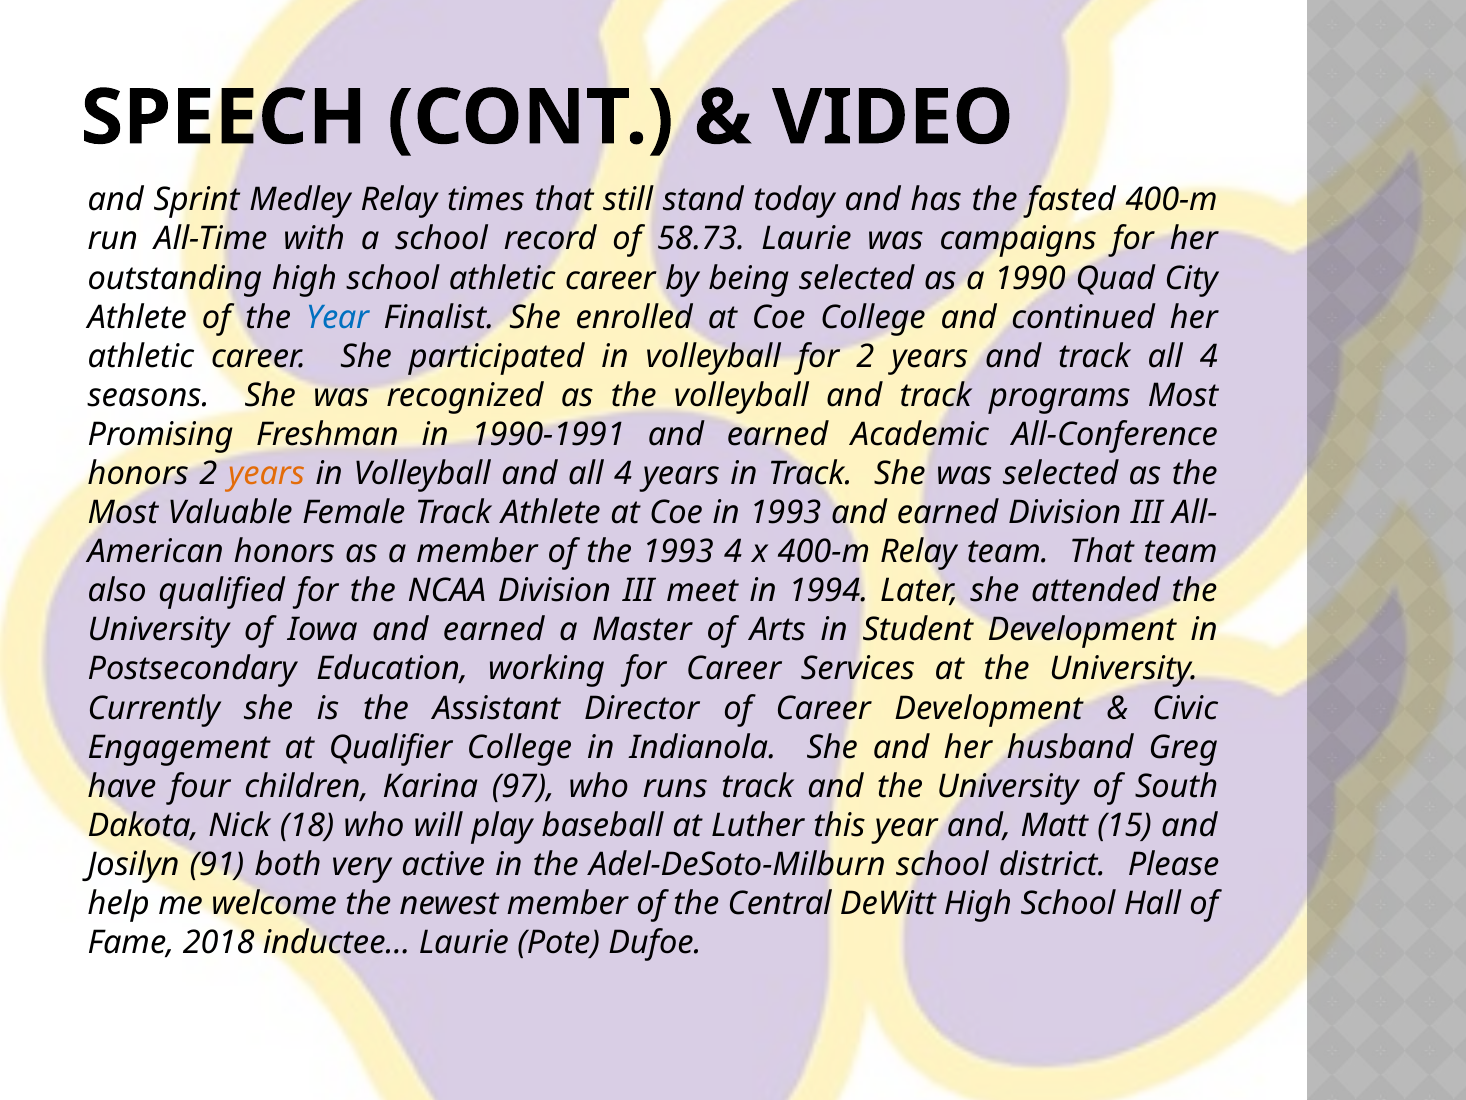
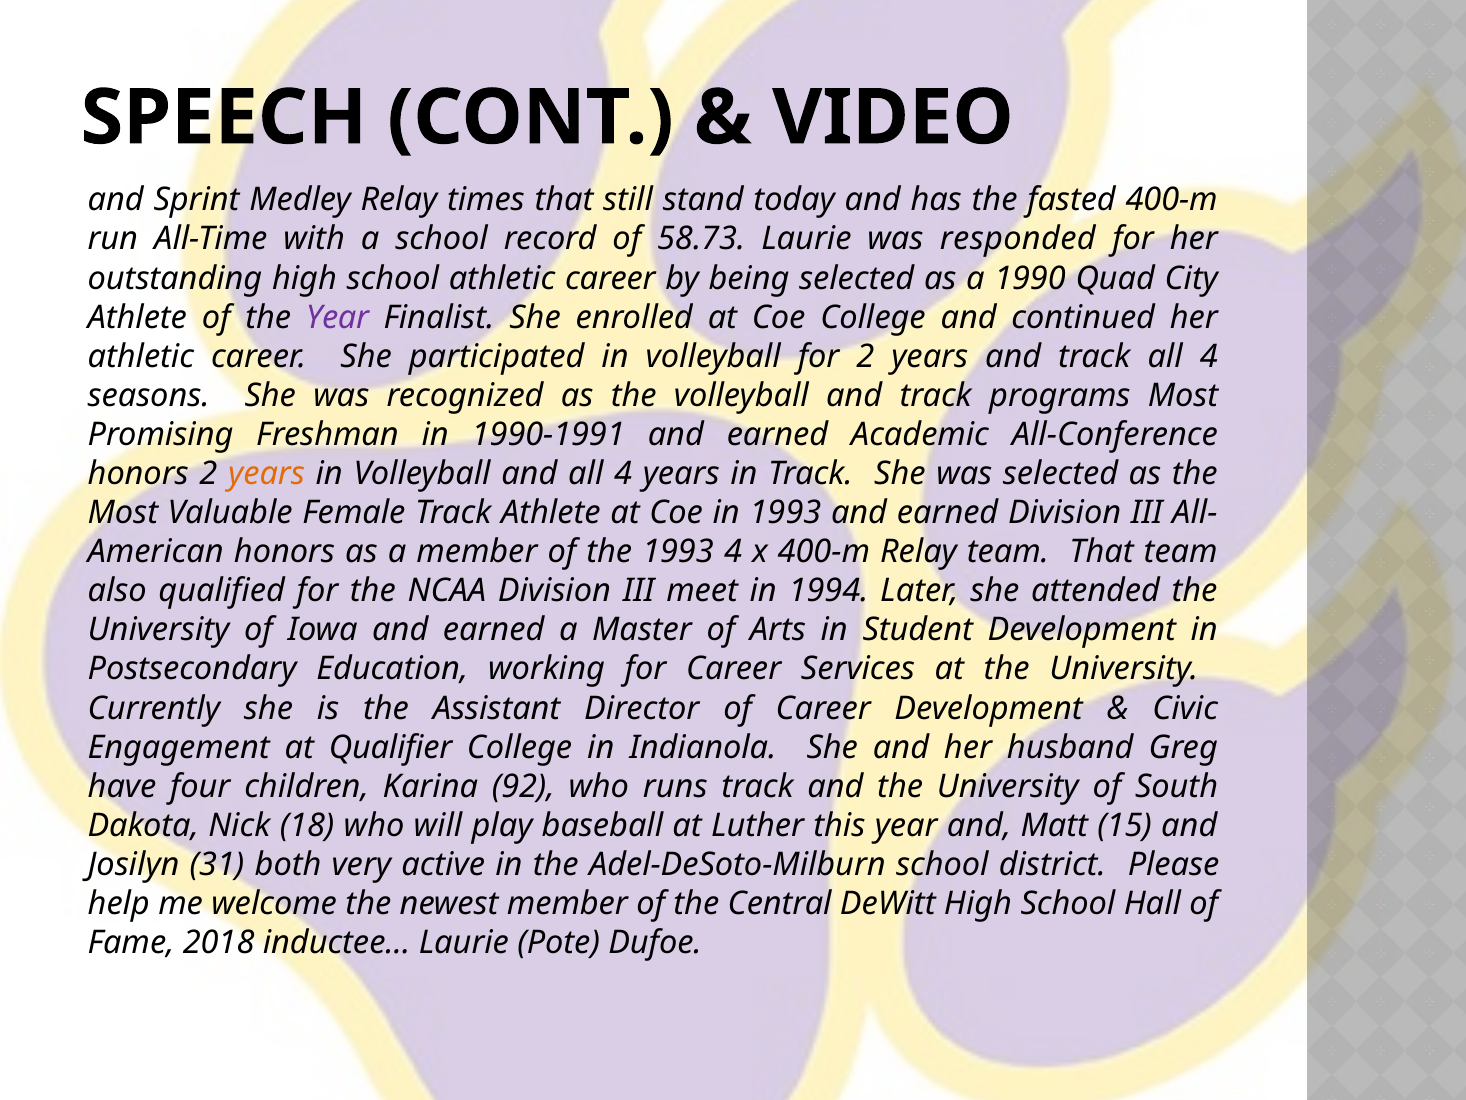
campaigns: campaigns -> responded (1018, 239)
Year colour: blue -> purple (337, 317)
97: 97 -> 92 (523, 786)
91: 91 -> 31 (217, 864)
